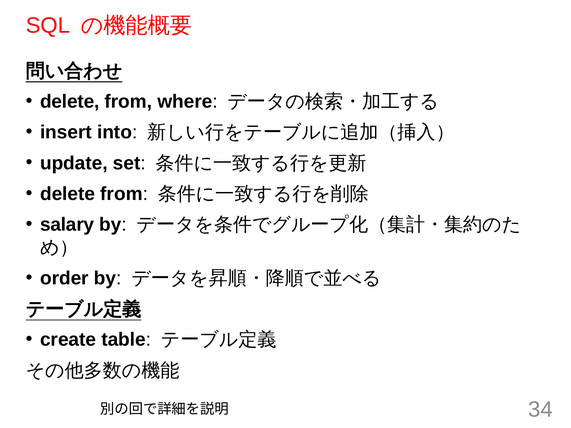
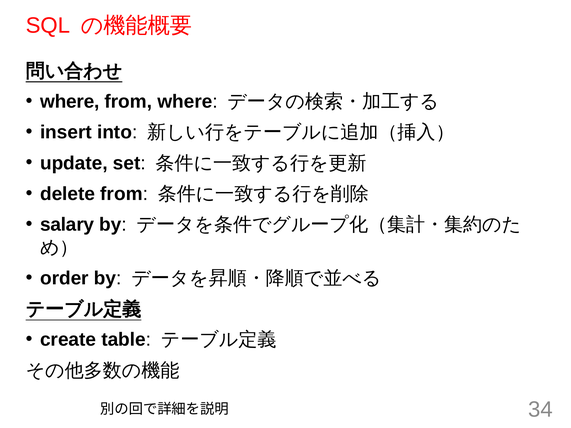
delete: delete -> where (70, 102)
